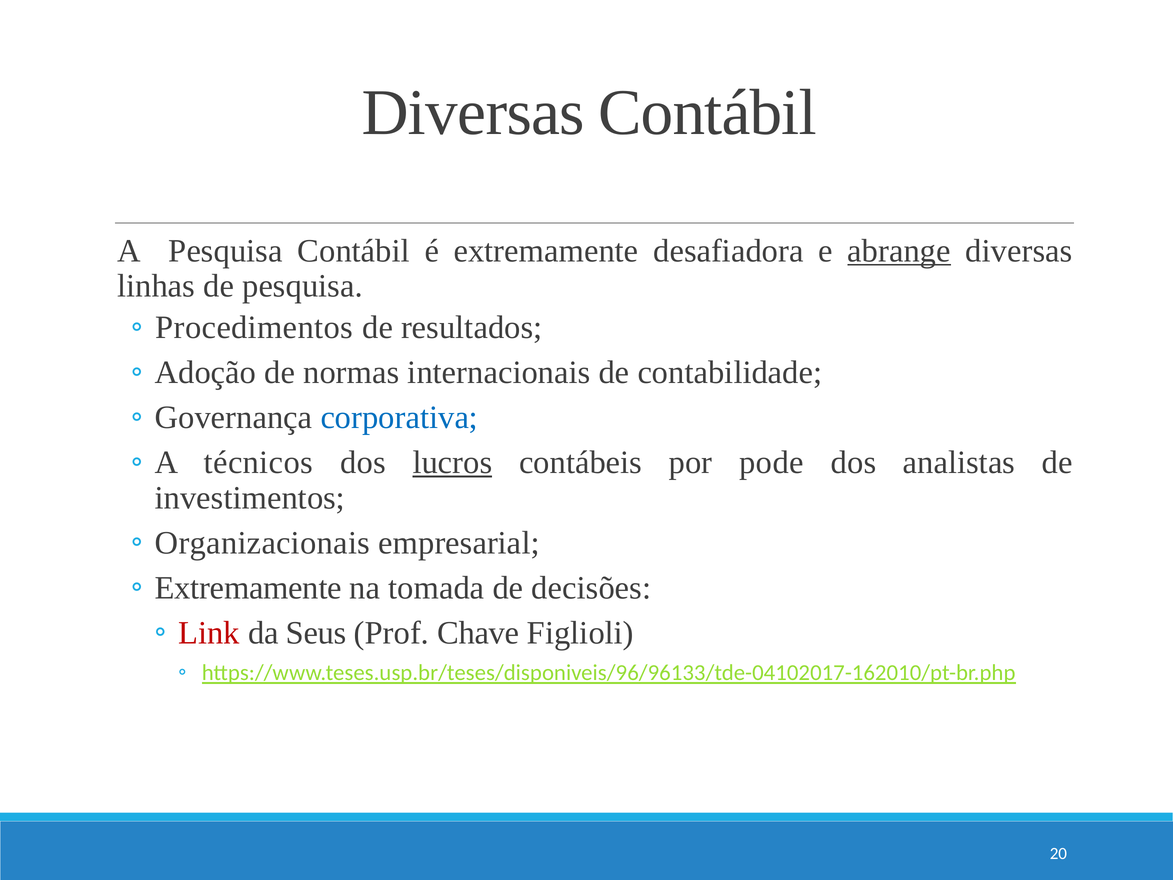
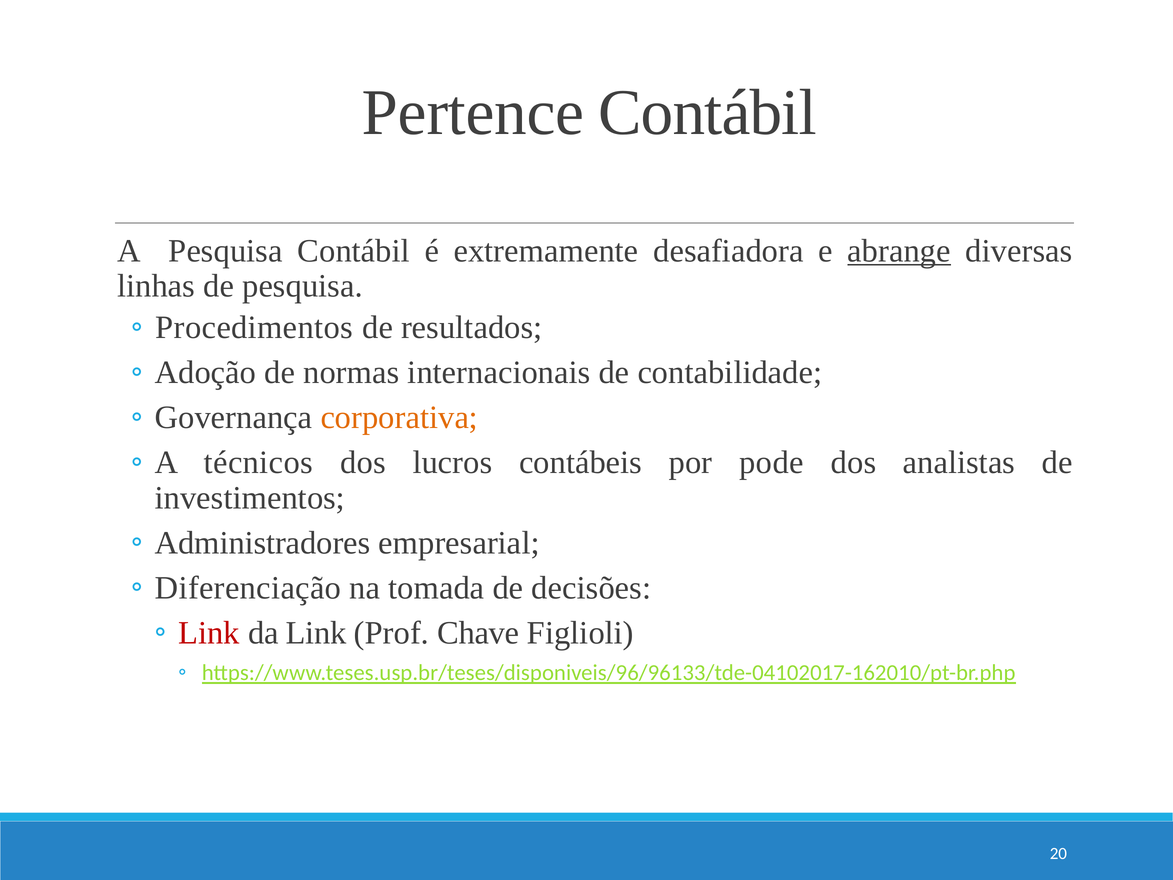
Diversas: Diversas -> Pertence (473, 113)
corporativa colour: blue -> orange (399, 418)
lucros underline: present -> none (452, 463)
Organizacionais: Organizacionais -> Administradores (263, 543)
Extremamente: Extremamente -> Diferenciação (248, 588)
da Seus: Seus -> Link (316, 633)
